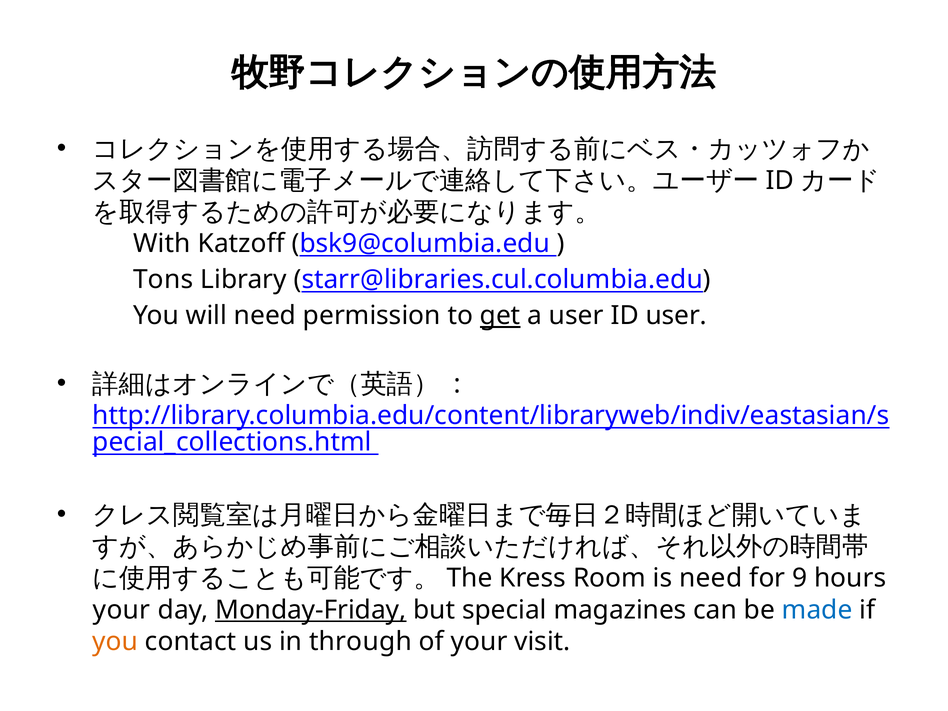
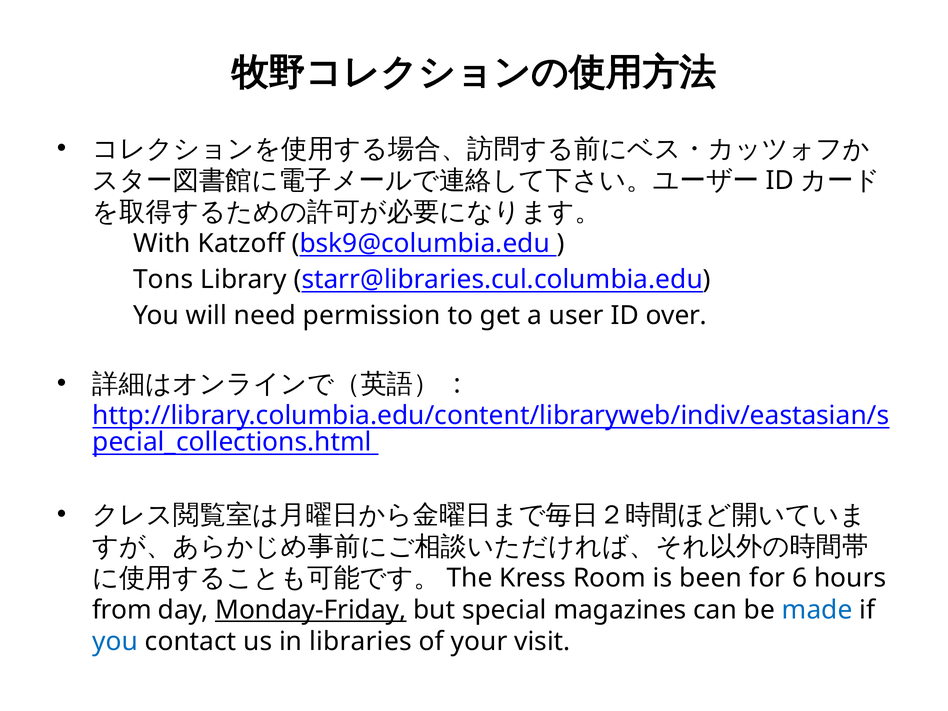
get underline: present -> none (500, 316)
ID user: user -> over (676, 316)
is need: need -> been (711, 578)
9: 9 -> 6 (800, 578)
your: your -> from (122, 610)
you colour: orange -> blue (115, 641)
through: through -> libraries (360, 641)
